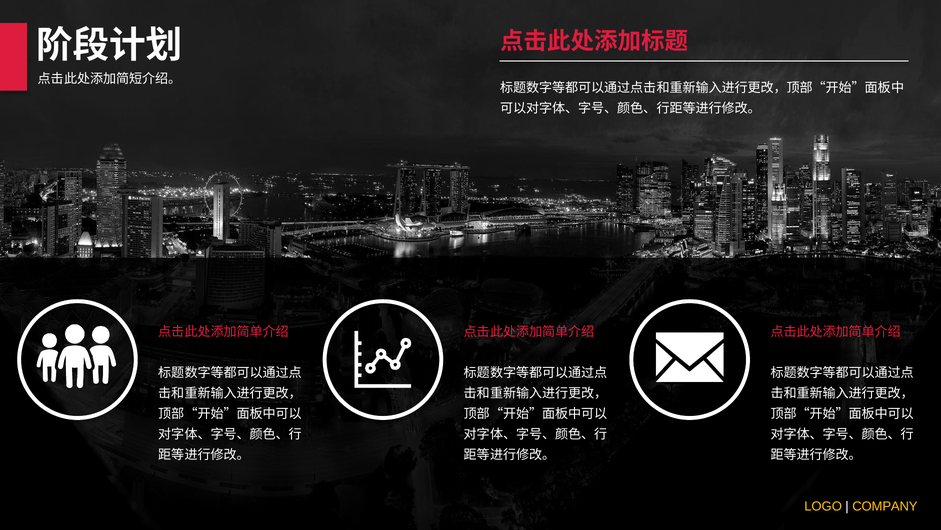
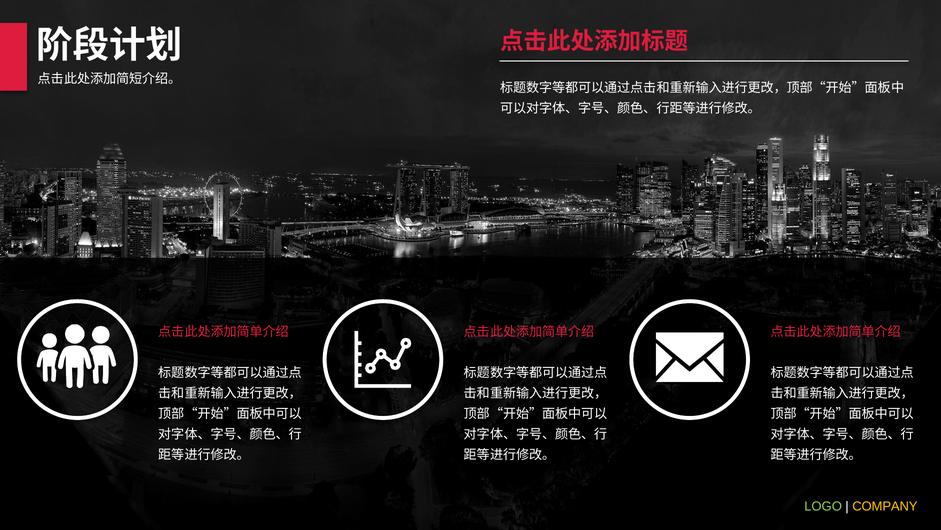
LOGO colour: yellow -> light green (823, 506)
